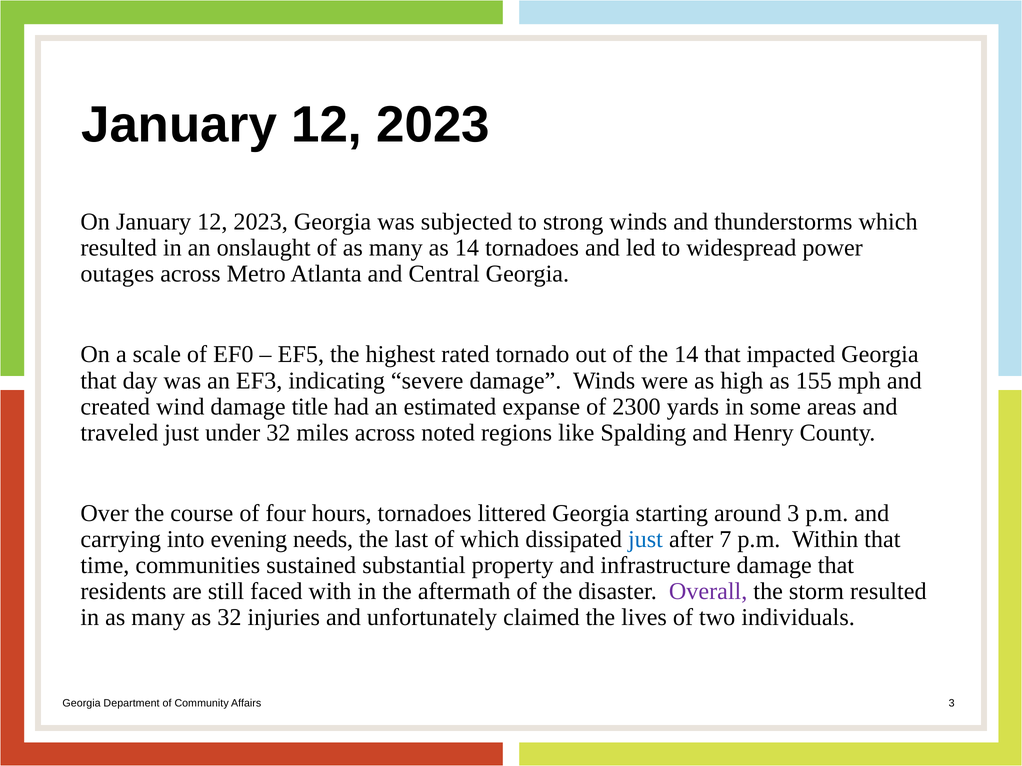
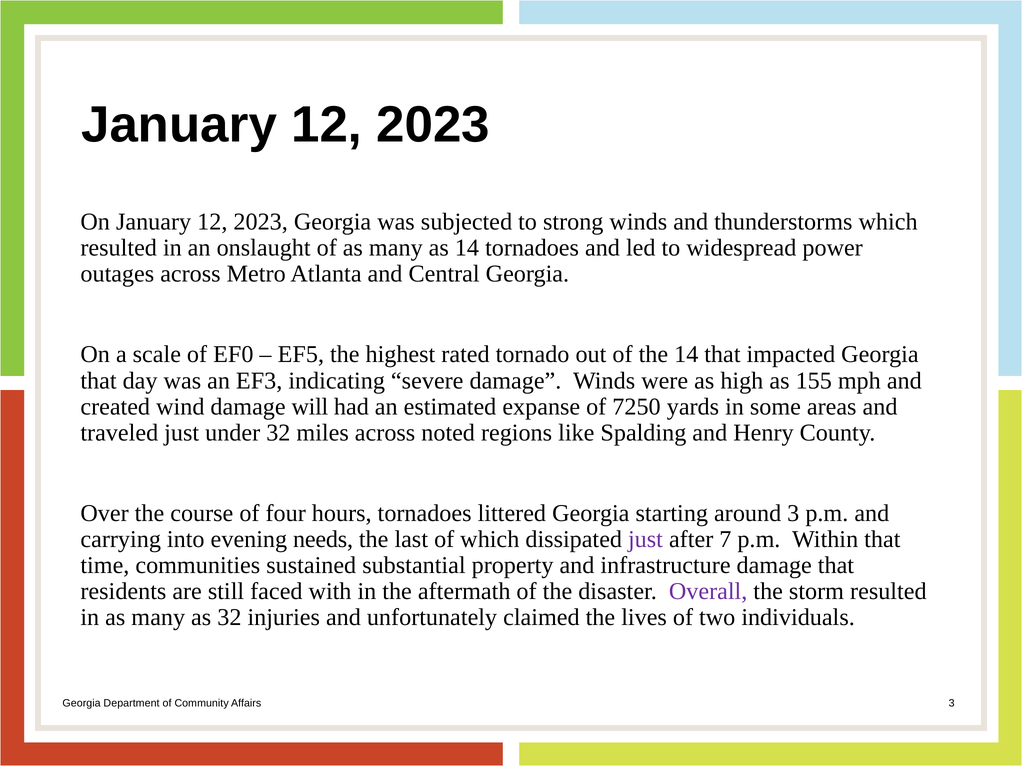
title: title -> will (310, 407)
2300: 2300 -> 7250 (637, 407)
just colour: blue -> purple (645, 540)
